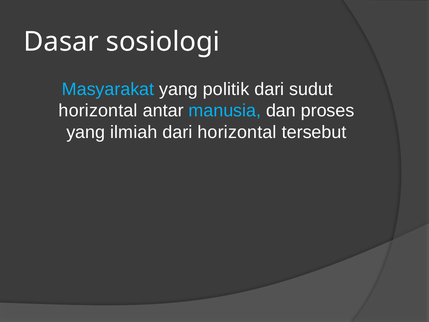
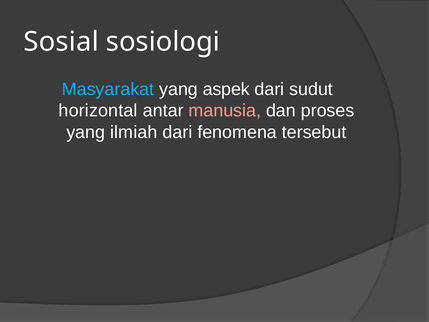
Dasar: Dasar -> Sosial (61, 42)
politik: politik -> aspek (226, 89)
manusia colour: light blue -> pink (225, 111)
dari horizontal: horizontal -> fenomena (237, 132)
